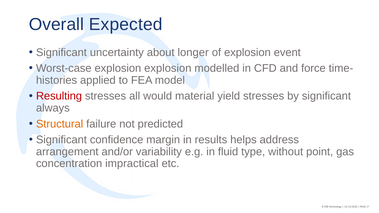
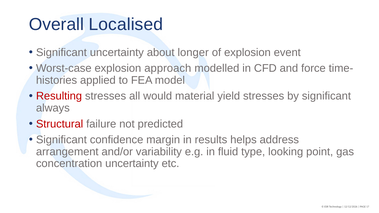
Expected: Expected -> Localised (126, 24)
explosion explosion: explosion -> approach (168, 68)
Structural colour: orange -> red (60, 124)
without: without -> looking (286, 152)
concentration impractical: impractical -> uncertainty (132, 164)
